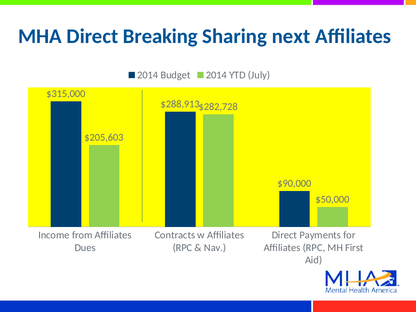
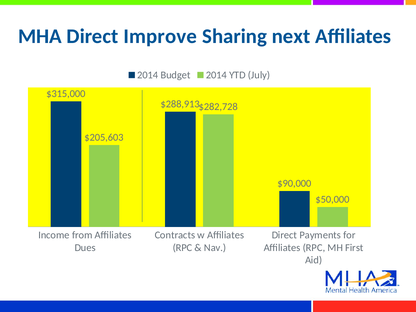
Breaking: Breaking -> Improve (160, 36)
